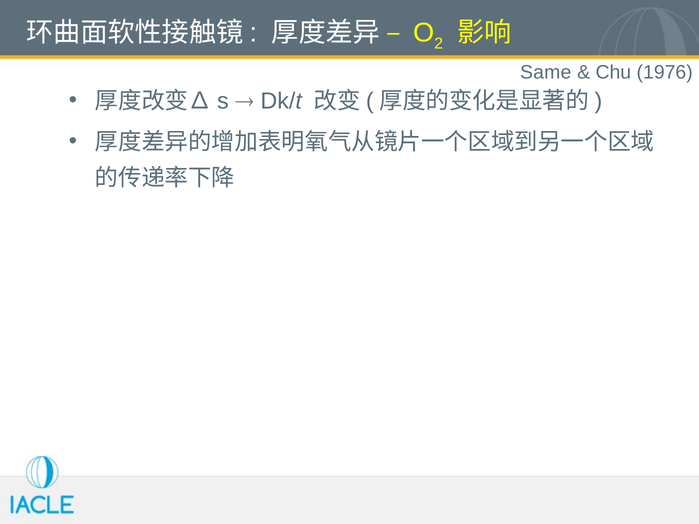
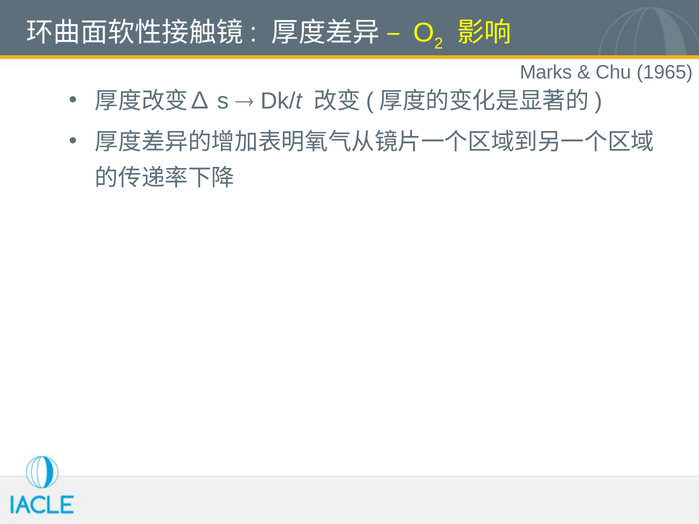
Same: Same -> Marks (546, 73)
1976: 1976 -> 1965 (665, 73)
